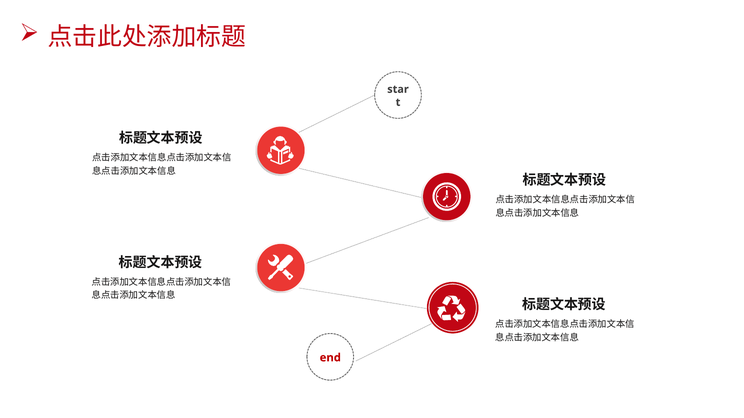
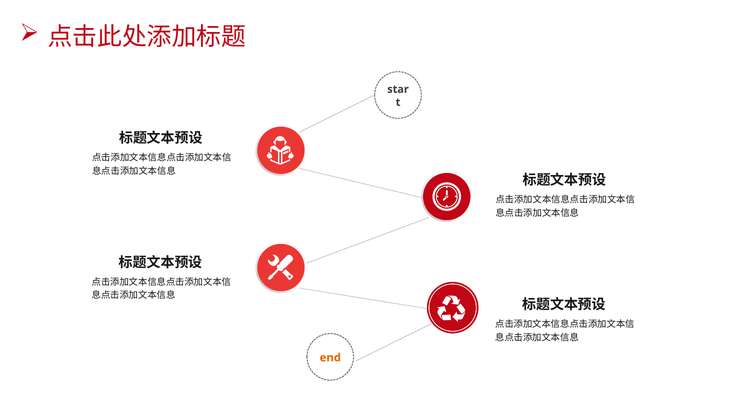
end colour: red -> orange (330, 358)
